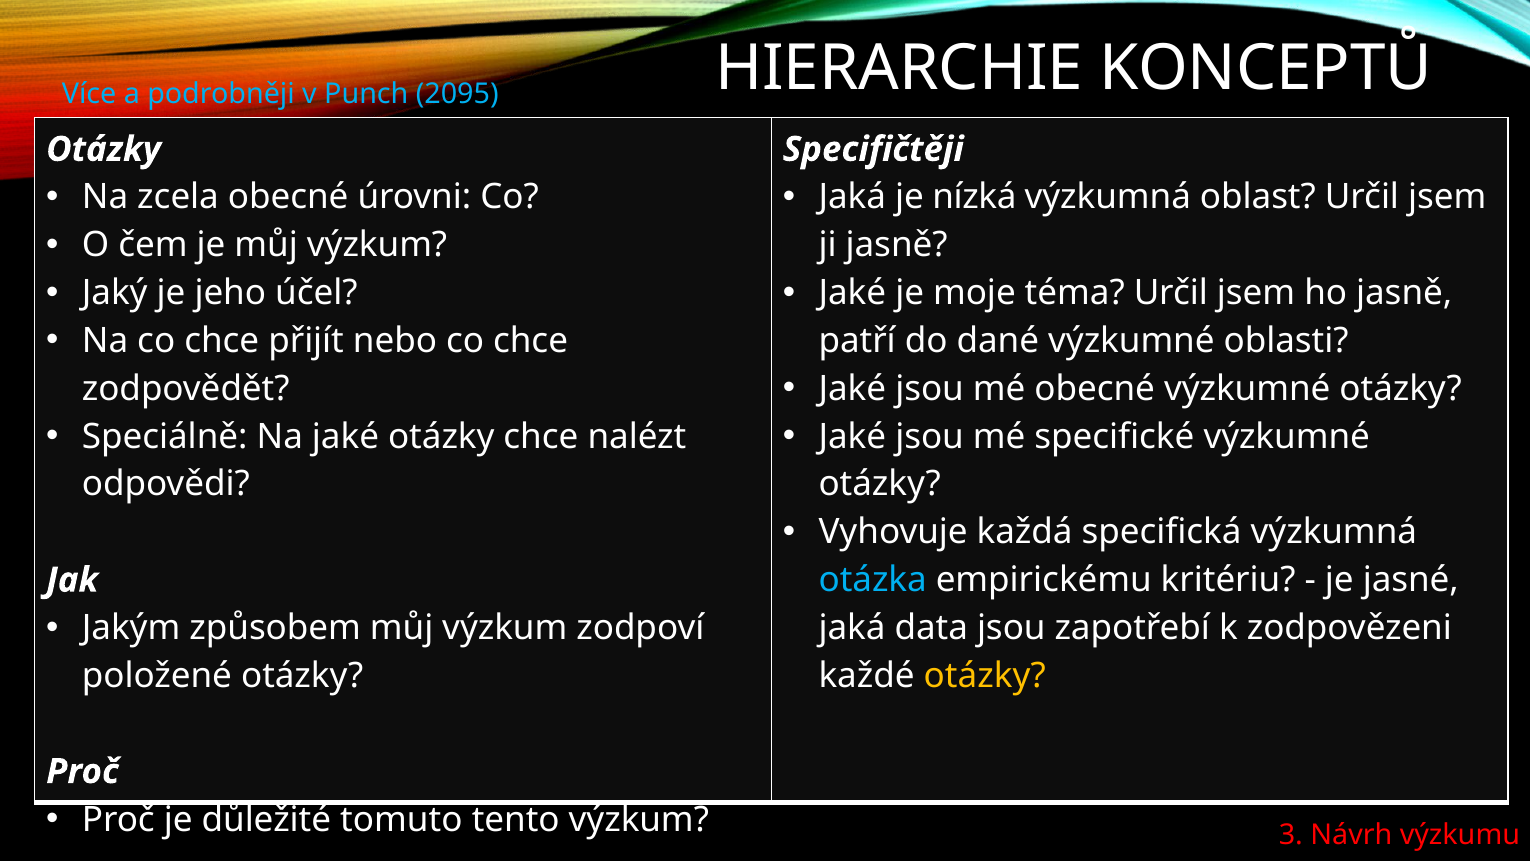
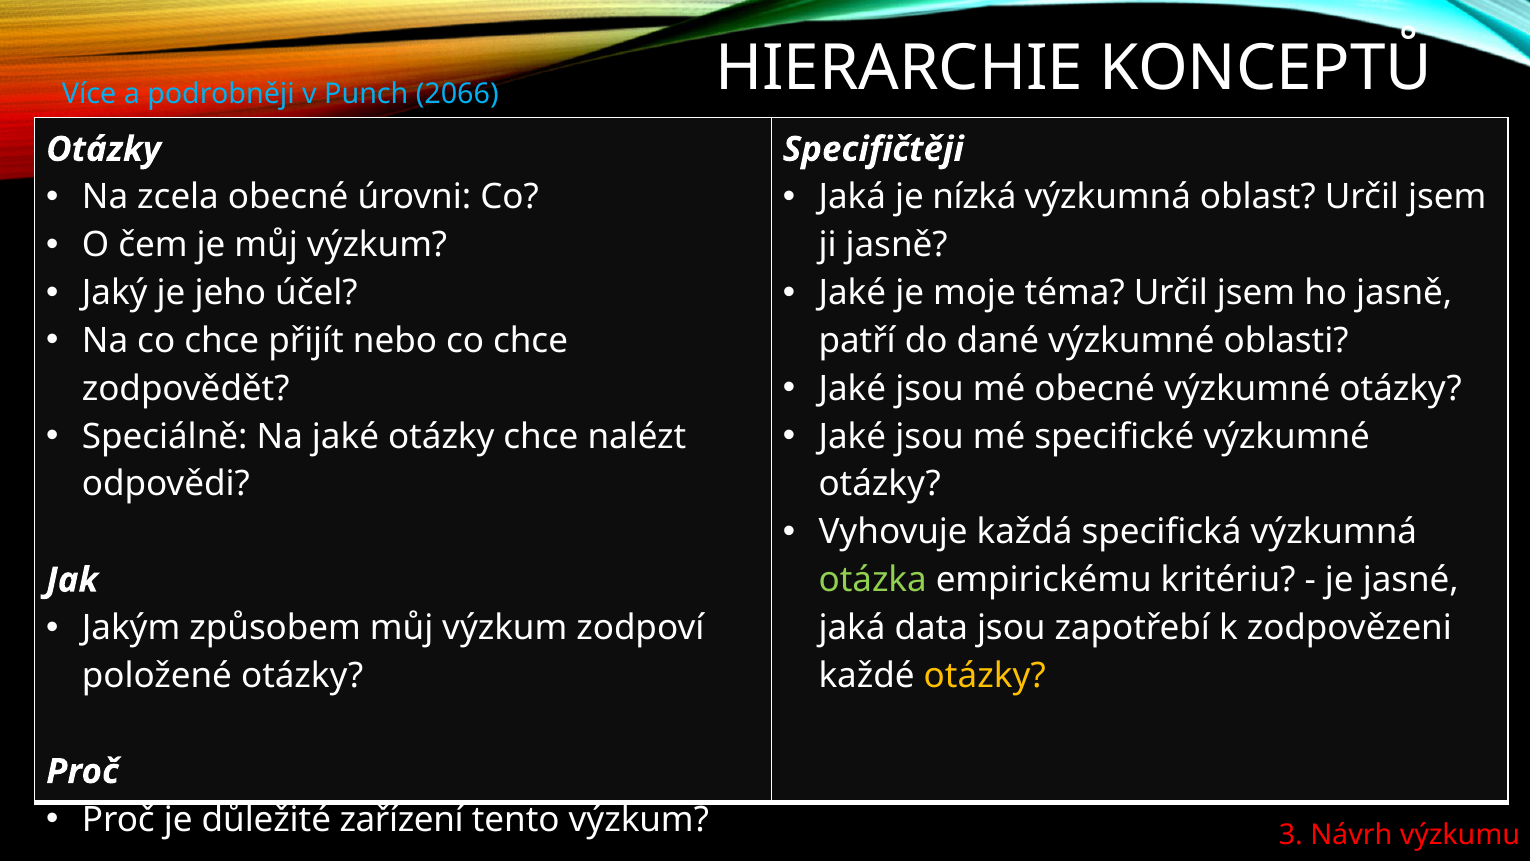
2095: 2095 -> 2066 (457, 94)
otázka colour: light blue -> light green (873, 580)
tomuto: tomuto -> zařízení (402, 819)
